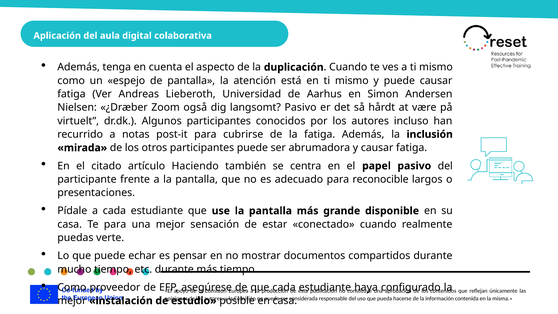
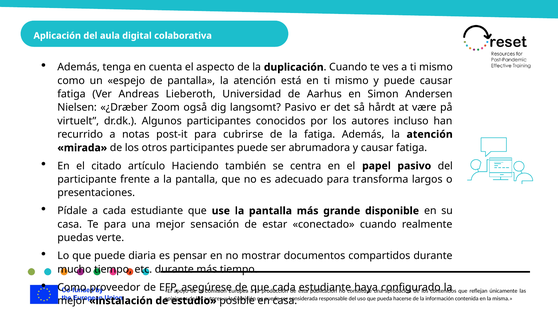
Además la inclusión: inclusión -> atención (430, 134)
reconocible: reconocible -> transforma (380, 179)
echar: echar -> diaria (142, 256)
